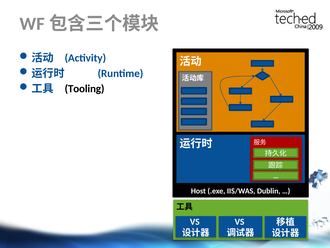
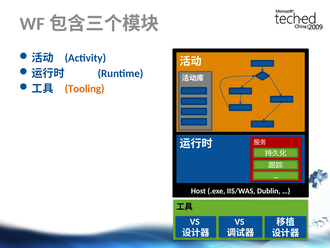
Tooling colour: black -> orange (85, 89)
